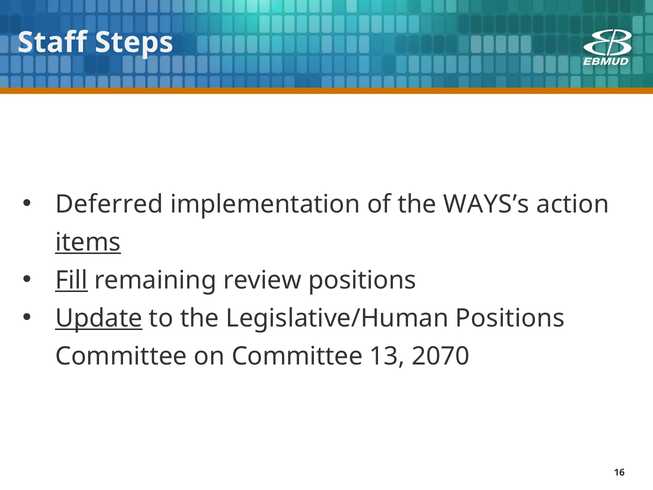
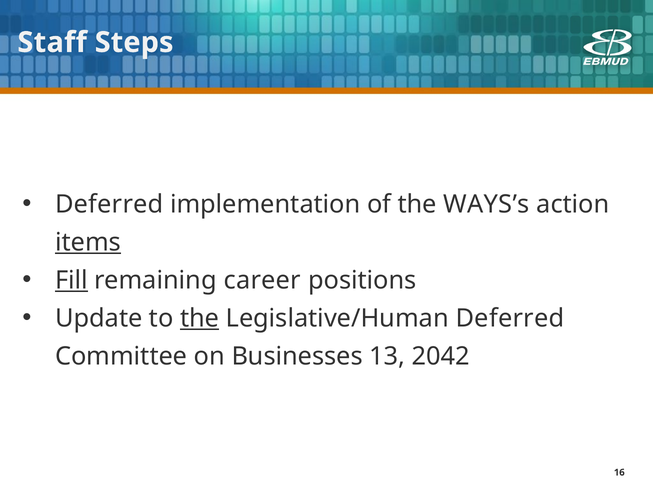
review: review -> career (262, 280)
Update underline: present -> none (99, 318)
the underline: none -> present (200, 318)
Legislative/Human Positions: Positions -> Deferred (510, 318)
on Committee: Committee -> Businesses (297, 356)
2070: 2070 -> 2042 (441, 356)
